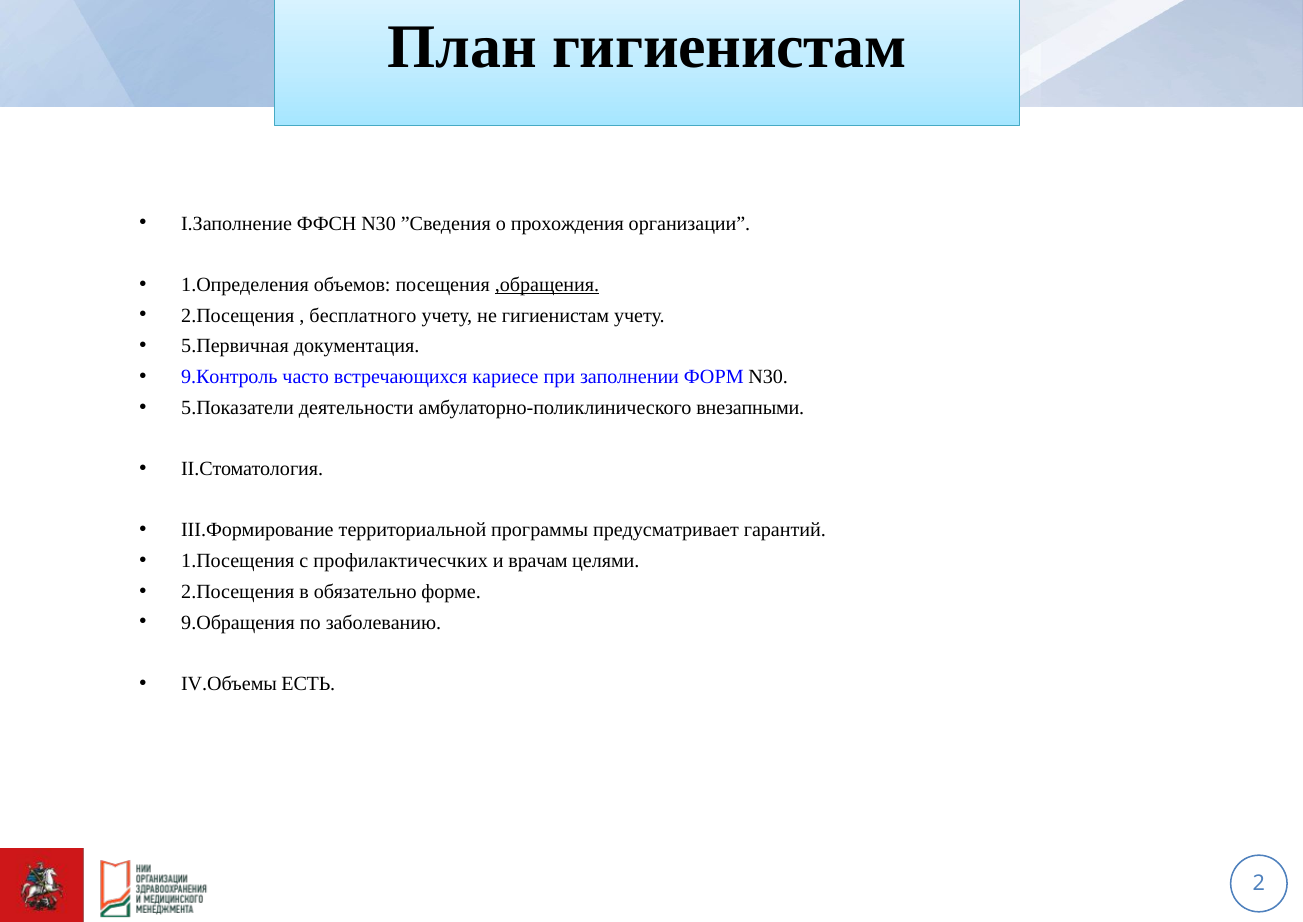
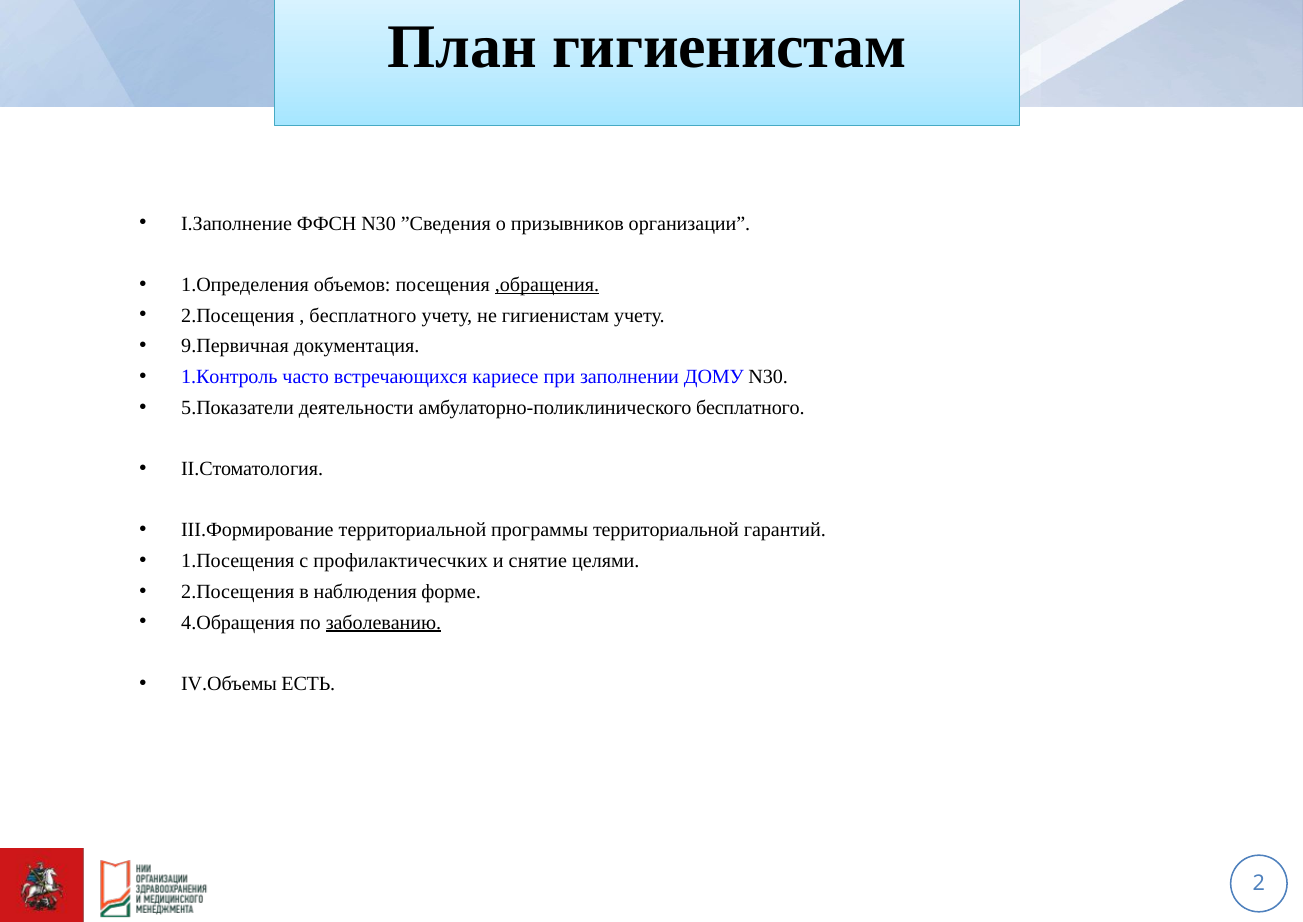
прохождения: прохождения -> призывников (567, 223)
5.Первичная: 5.Первичная -> 9.Первичная (235, 346)
9.Контроль: 9.Контроль -> 1.Контроль (229, 377)
ФОРМ: ФОРМ -> ДОМУ (714, 377)
амбулаторно-поликлинического внезапными: внезапными -> бесплатного (750, 407)
программы предусматривает: предусматривает -> территориальной (666, 530)
врачам: врачам -> снятие (538, 561)
обязательно: обязательно -> наблюдения (365, 591)
9.Обращения: 9.Обращения -> 4.Обращения (238, 622)
заболеванию underline: none -> present (383, 622)
